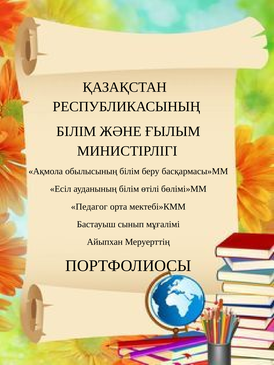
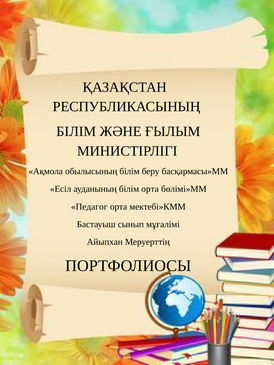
білім өтілі: өтілі -> орта (150, 189)
